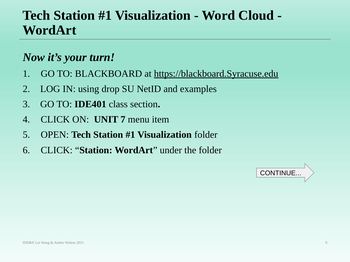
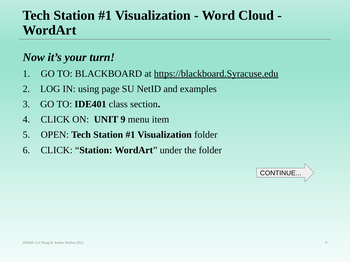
drop: drop -> page (111, 89)
UNIT 7: 7 -> 9 (123, 120)
